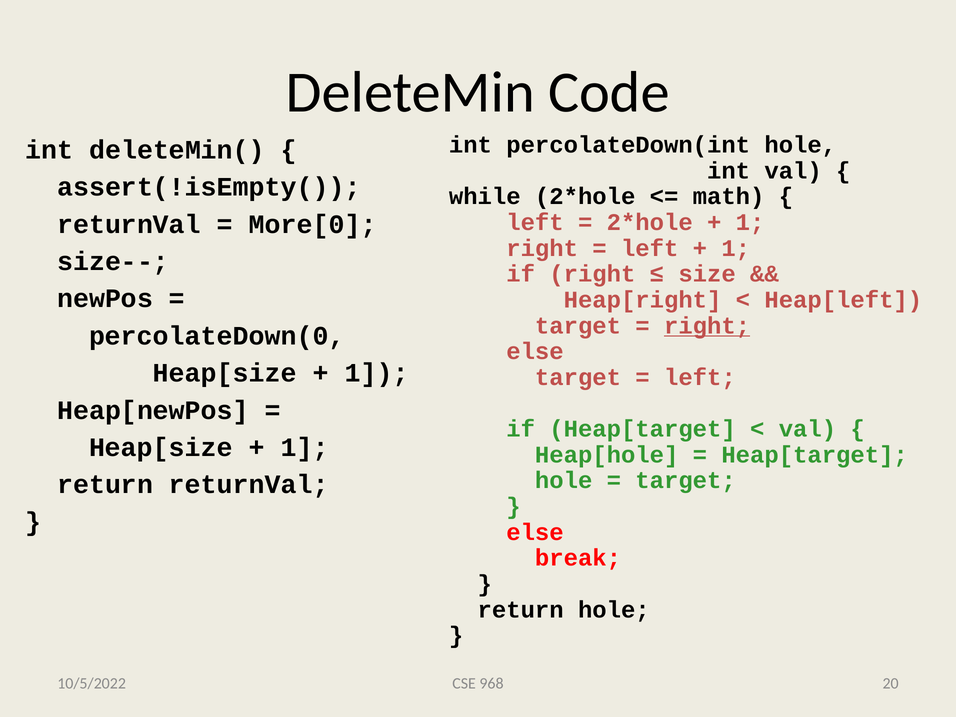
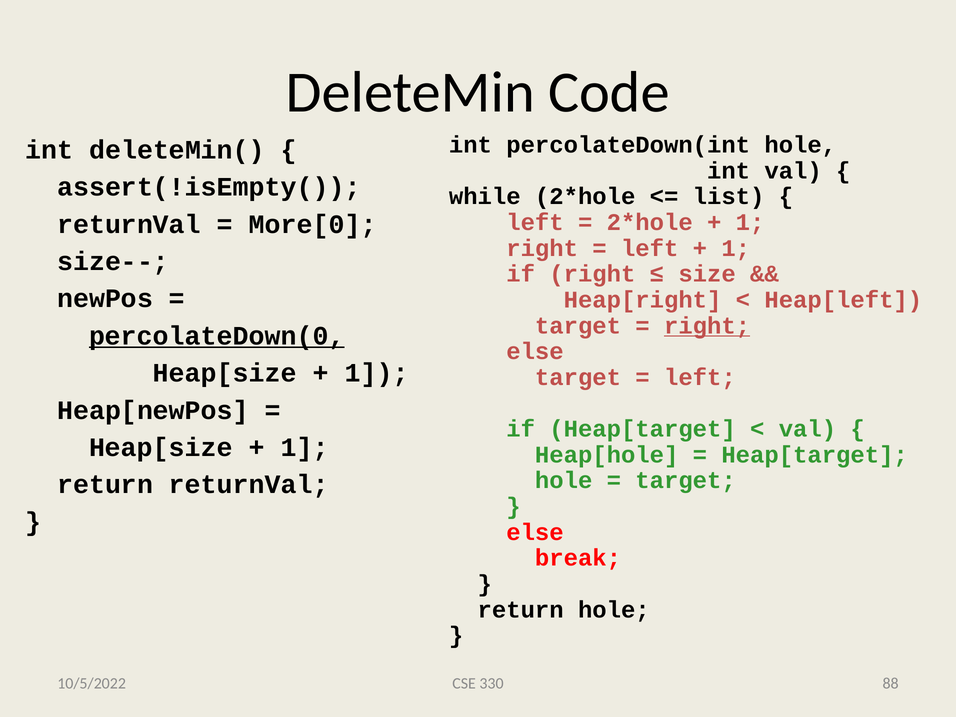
math: math -> list (729, 197)
percolateDown(0 underline: none -> present (217, 336)
968: 968 -> 330 (491, 684)
20: 20 -> 88 (891, 684)
